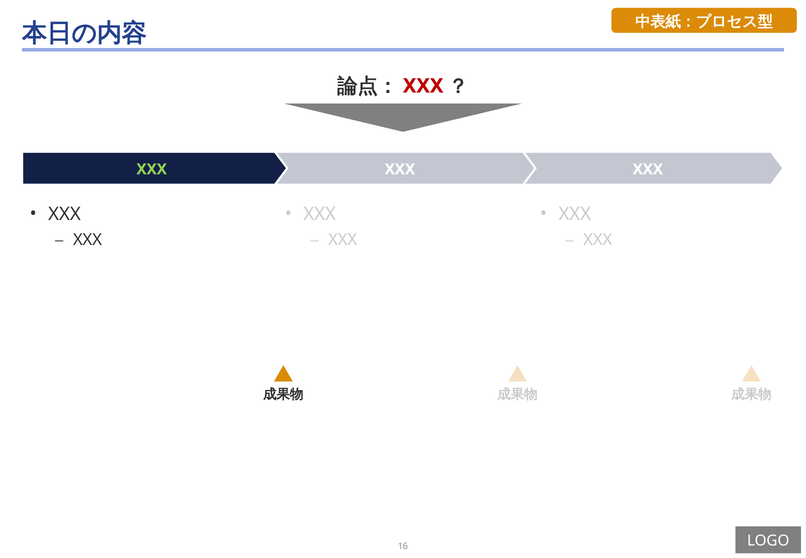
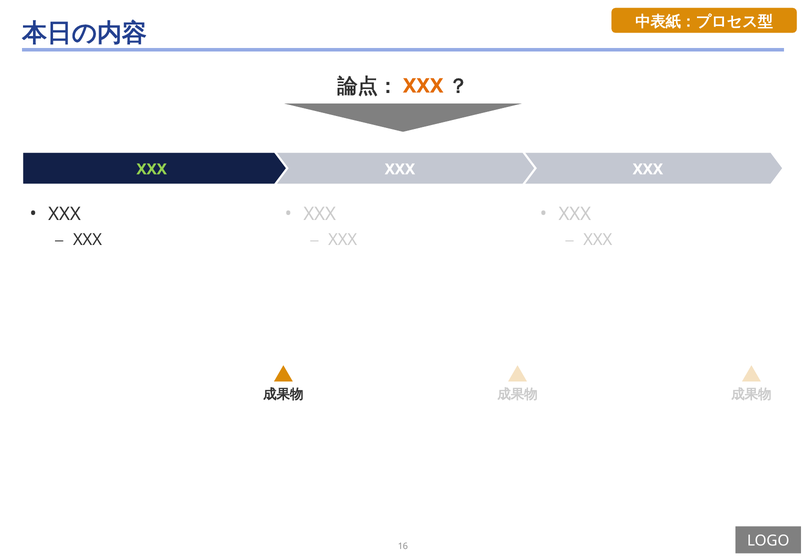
XXX colour: red -> orange (423, 86)
